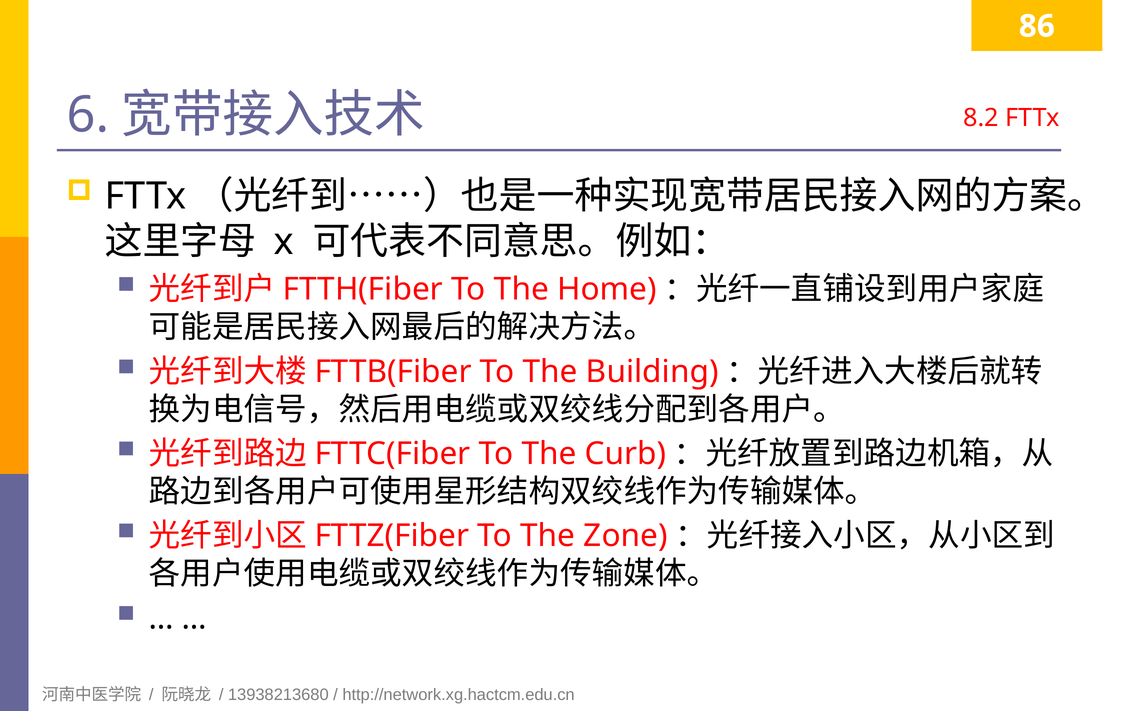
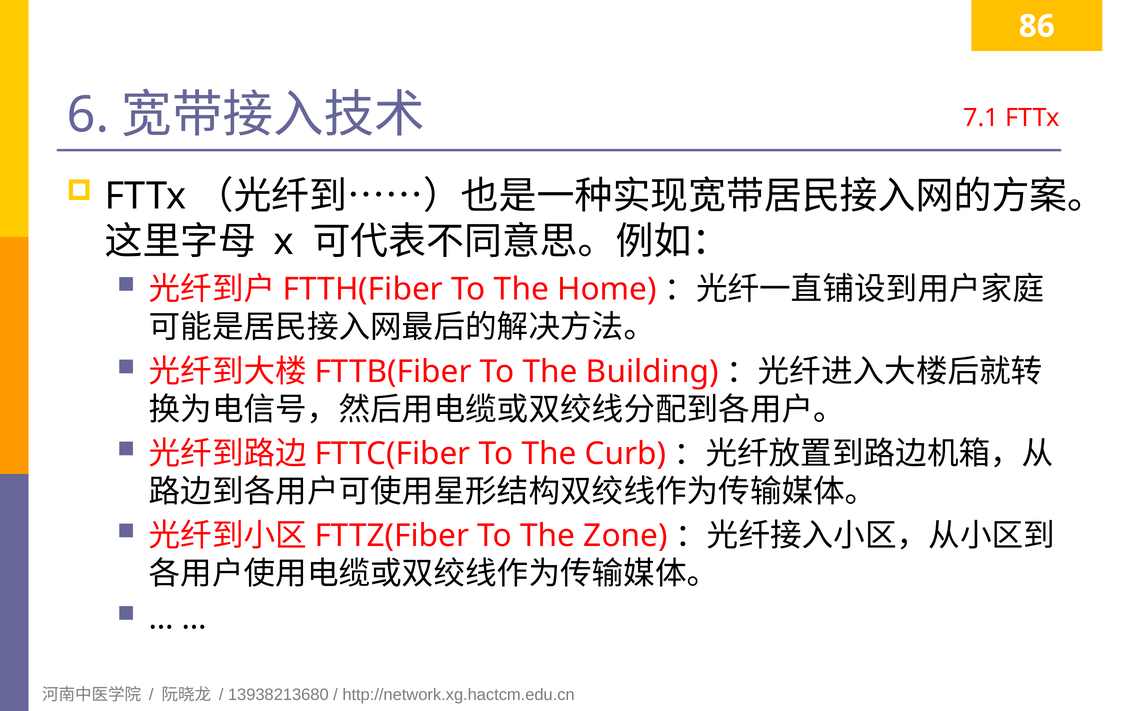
8.2: 8.2 -> 7.1 (981, 118)
